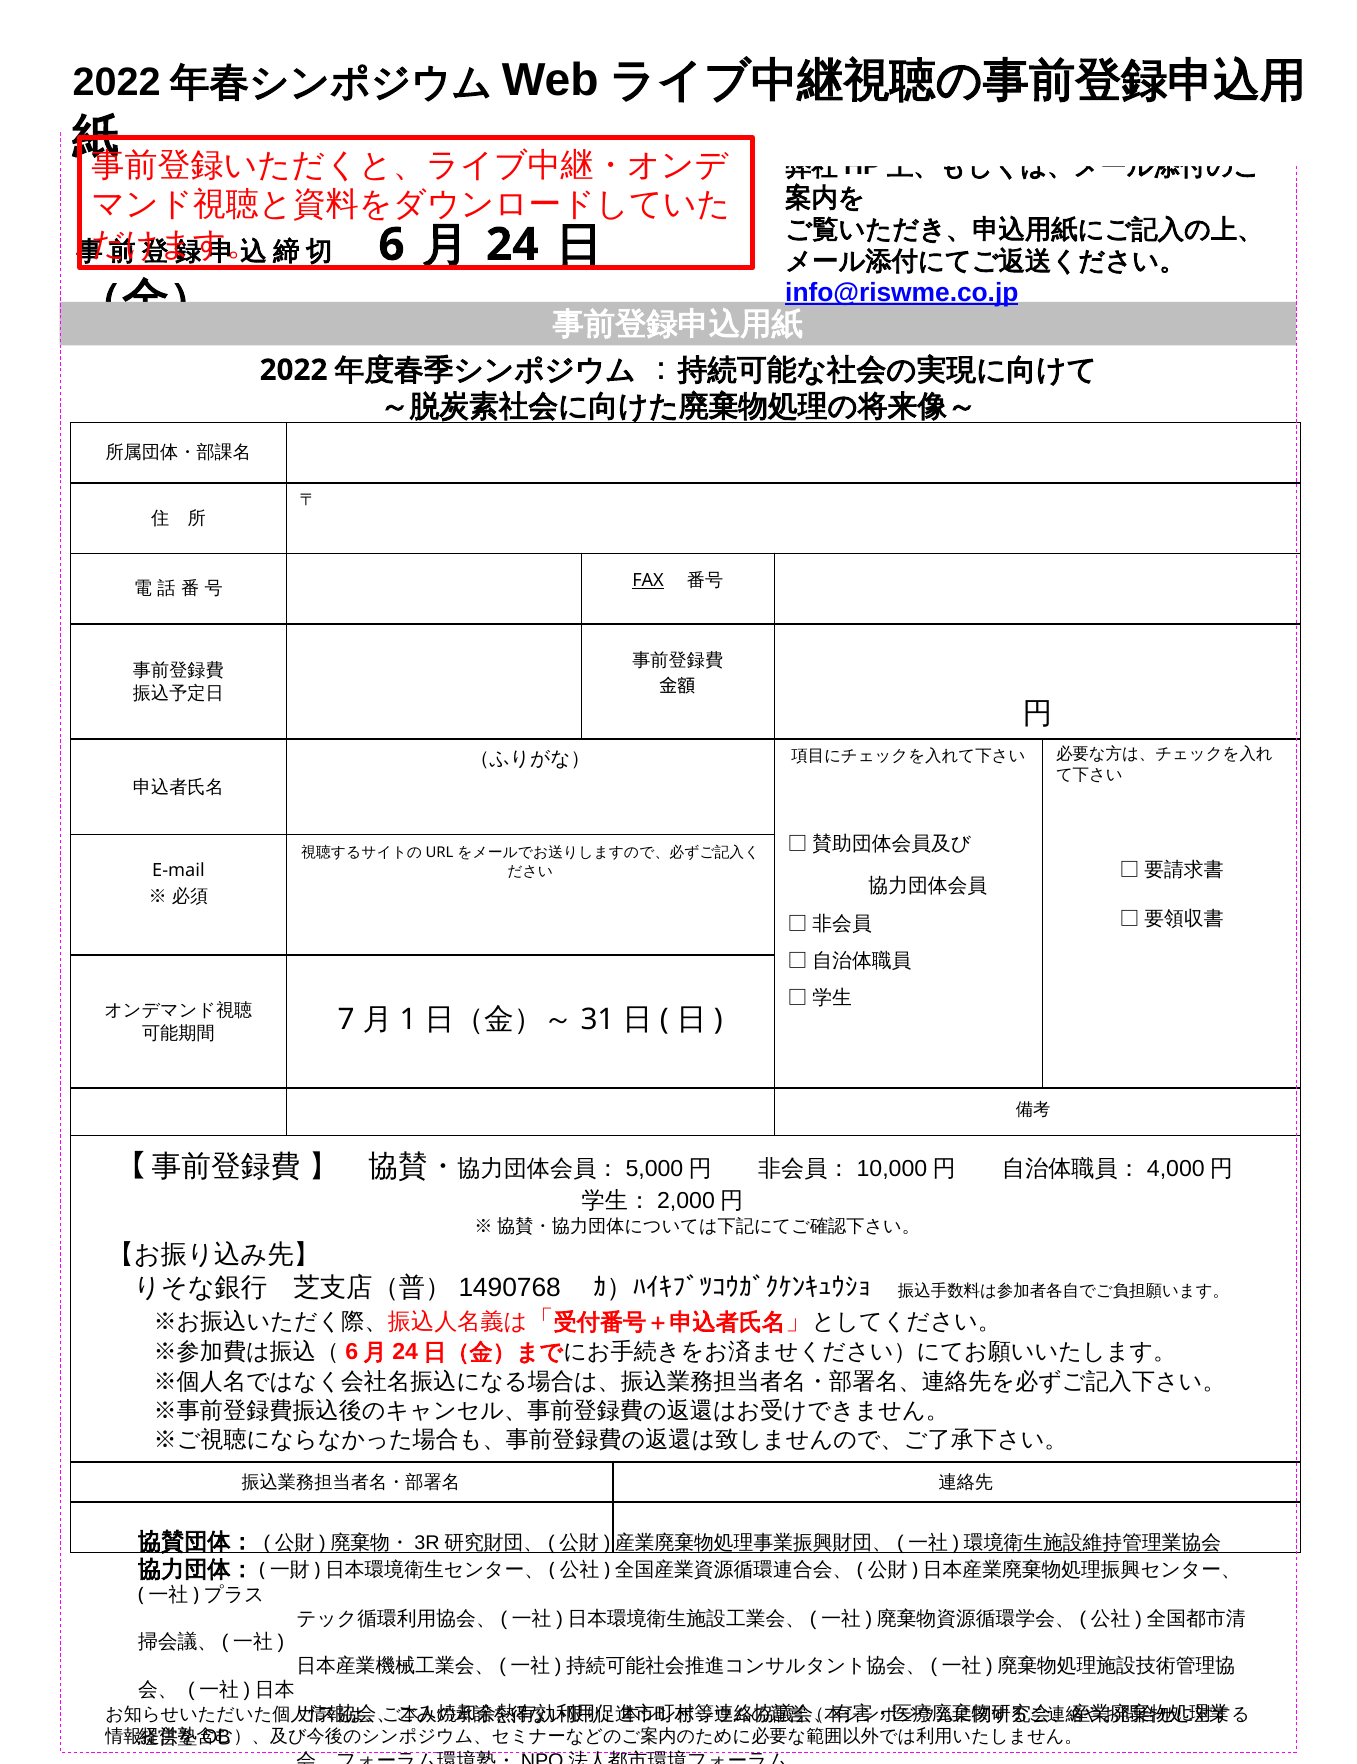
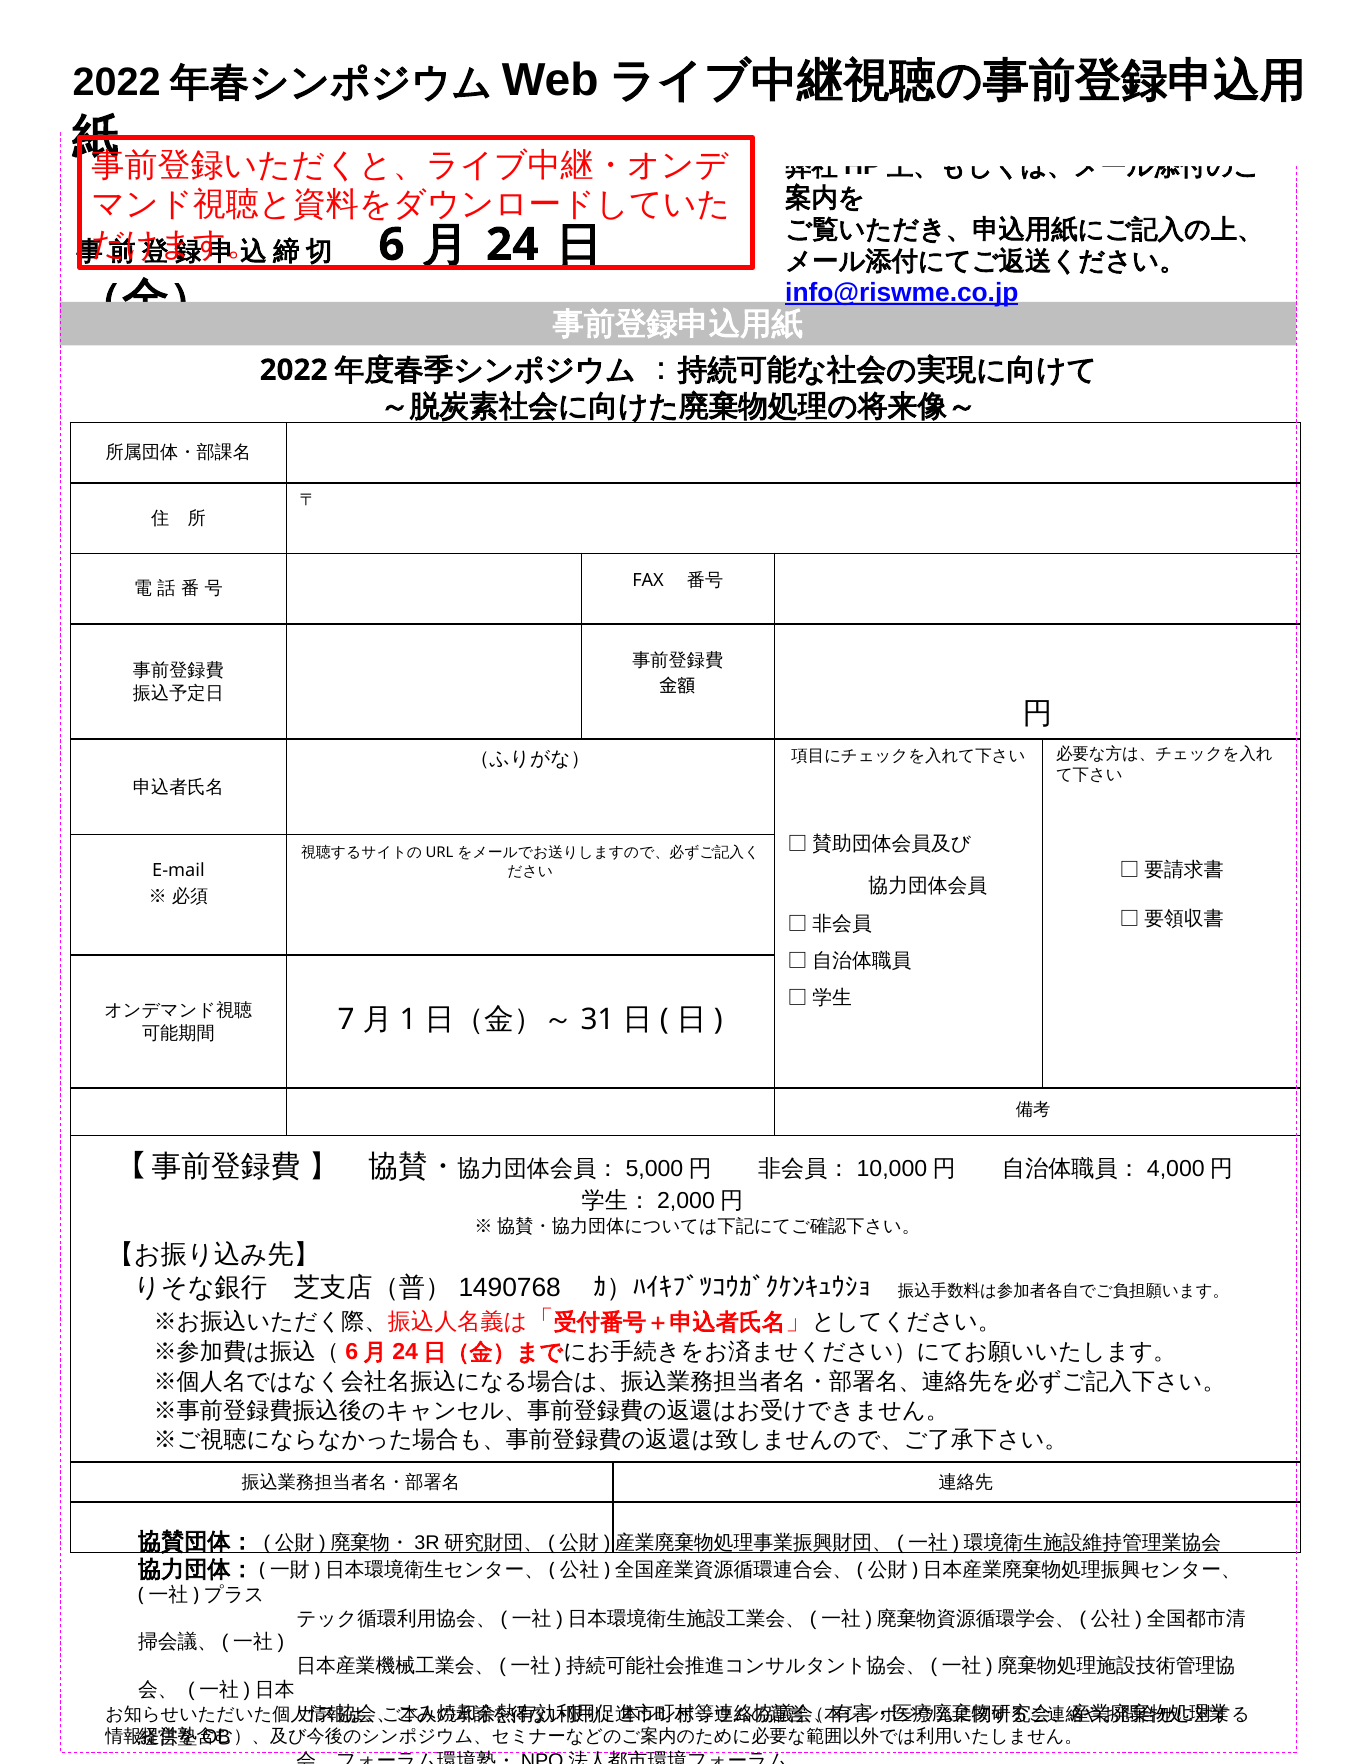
FAX underline: present -> none (648, 581)
